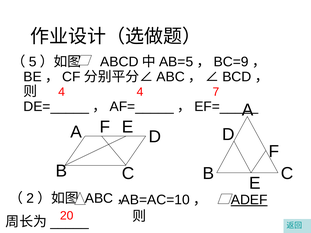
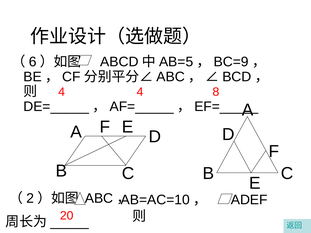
5: 5 -> 6 (33, 62)
7: 7 -> 8 (216, 92)
ADEF underline: present -> none (249, 200)
